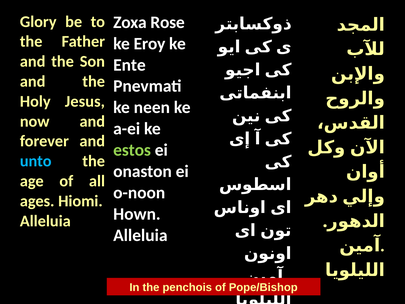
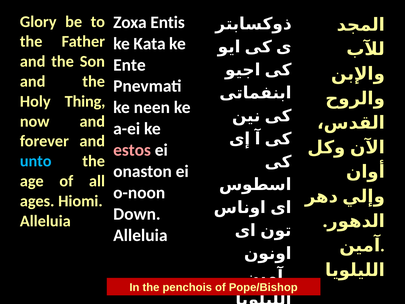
Rose: Rose -> Entis (168, 22)
Eroy: Eroy -> Kata (150, 44)
Jesus: Jesus -> Thing (85, 101)
estos colour: light green -> pink (132, 150)
Hown: Hown -> Down (137, 214)
